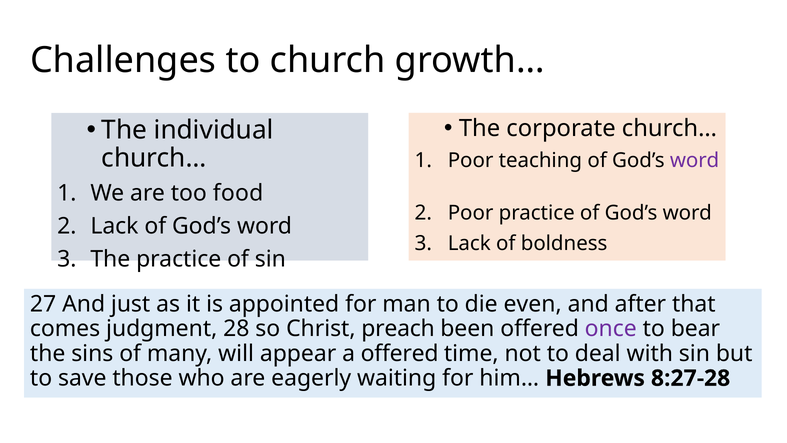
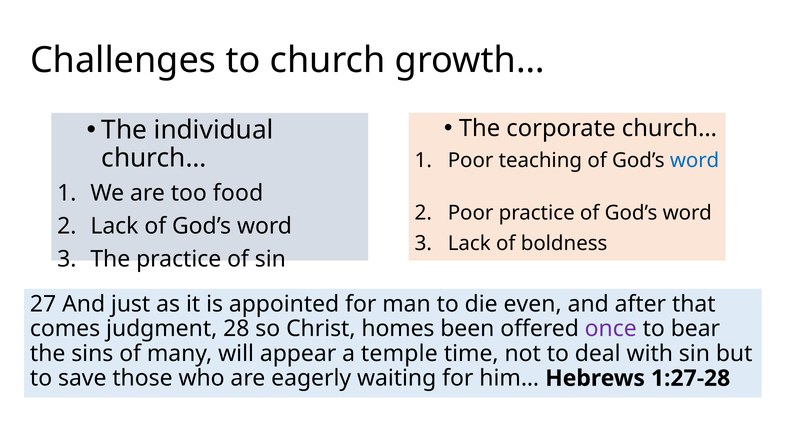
word colour: purple -> blue (695, 161)
preach: preach -> homes (398, 328)
a offered: offered -> temple (399, 353)
8:27-28: 8:27-28 -> 1:27-28 (691, 378)
